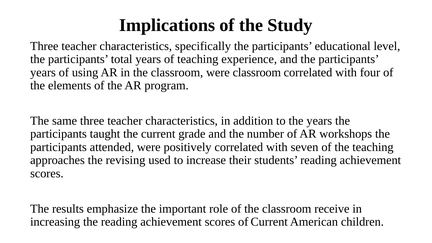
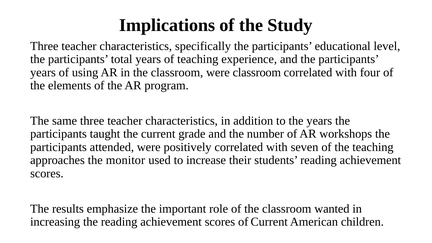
revising: revising -> monitor (125, 160)
receive: receive -> wanted (332, 209)
